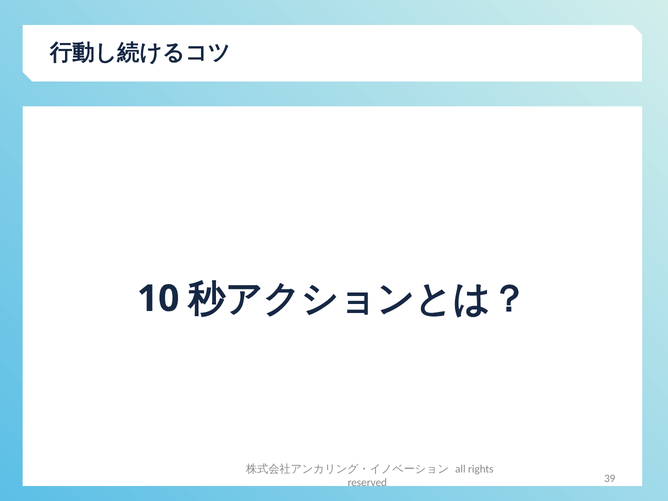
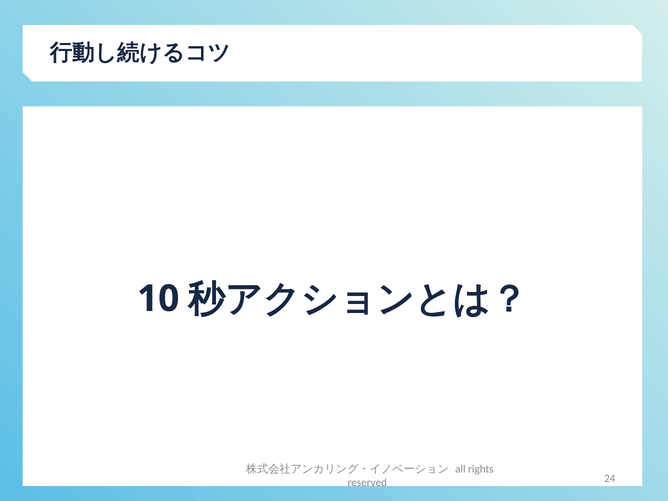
39: 39 -> 24 (610, 478)
